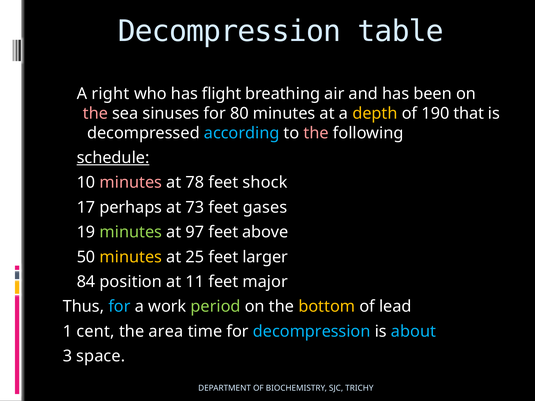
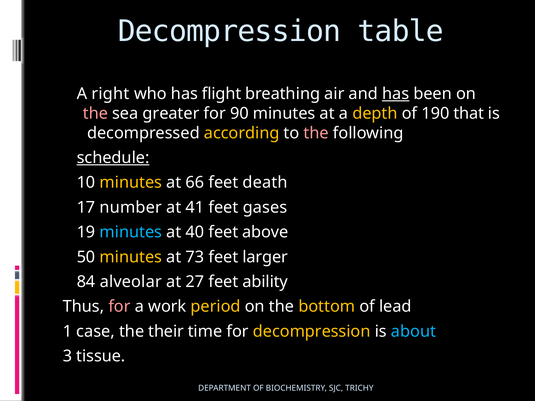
has underline: none -> present (396, 94)
sinuses: sinuses -> greater (171, 113)
80: 80 -> 90 (239, 113)
according colour: light blue -> yellow (242, 133)
minutes colour: pink -> yellow (131, 183)
78: 78 -> 66 (195, 183)
shock: shock -> death (265, 183)
perhaps: perhaps -> number (131, 207)
73: 73 -> 41 (195, 207)
minutes colour: light green -> light blue (131, 232)
97: 97 -> 40 (195, 232)
25: 25 -> 73 (195, 257)
position: position -> alveolar (131, 282)
11: 11 -> 27 (195, 282)
major: major -> ability (265, 282)
for colour: light blue -> pink (119, 307)
period colour: light green -> yellow (216, 307)
cent: cent -> case (96, 332)
area: area -> their (166, 332)
decompression colour: light blue -> yellow (312, 332)
space: space -> tissue (101, 356)
